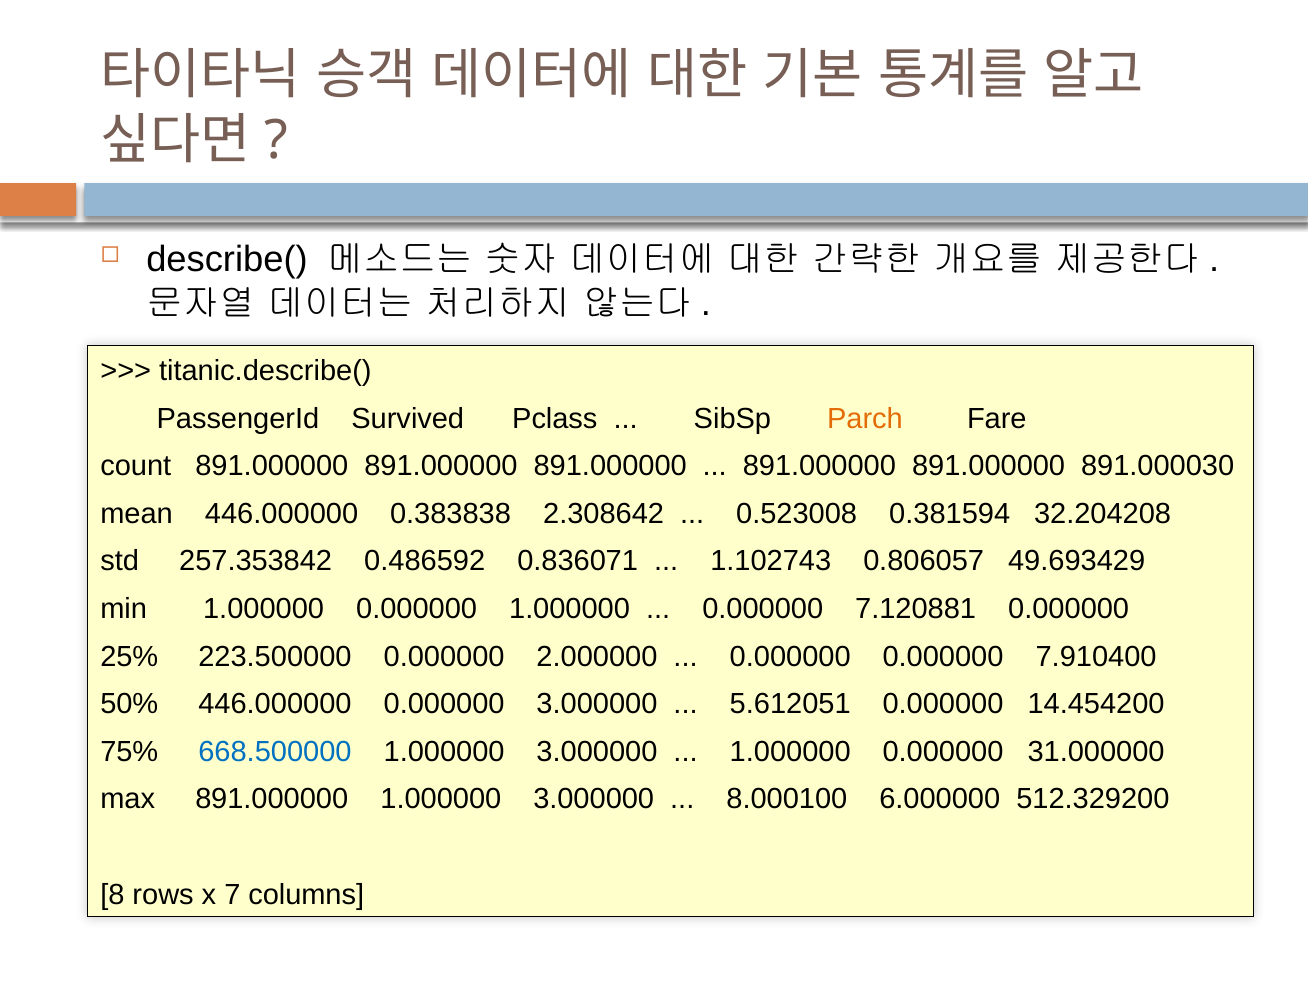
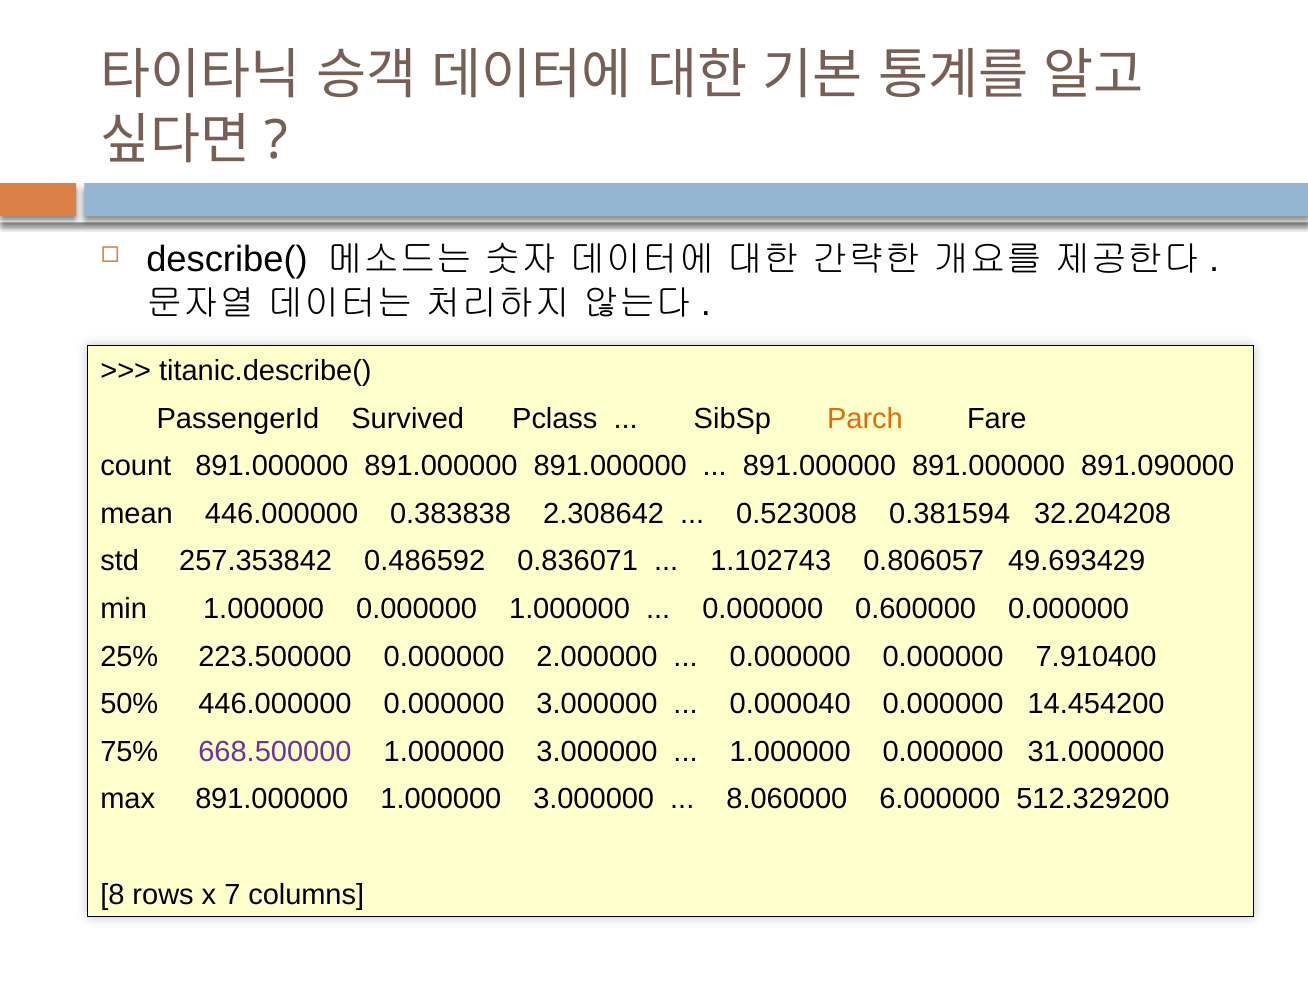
891.000030: 891.000030 -> 891.090000 (1158, 466)
7.120881: 7.120881 -> 0.600000 (916, 609)
5.612051: 5.612051 -> 0.000040 (790, 704)
668.500000 colour: blue -> purple (275, 752)
8.000100: 8.000100 -> 8.060000 (787, 799)
